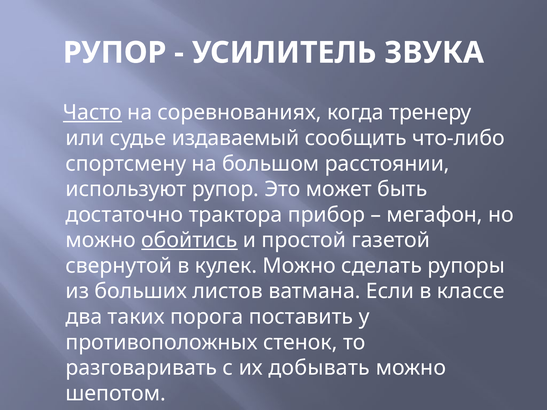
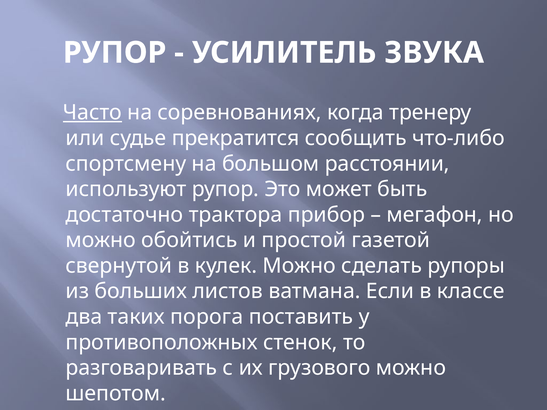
издаваемый: издаваемый -> прекратится (236, 138)
обойтись underline: present -> none (189, 240)
добывать: добывать -> грузового (319, 368)
